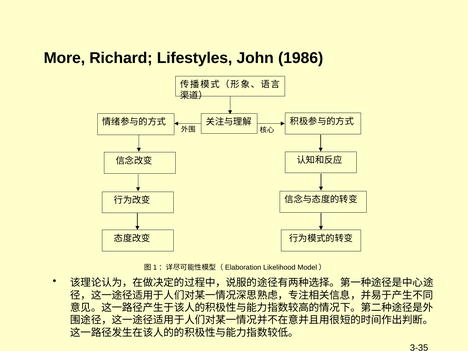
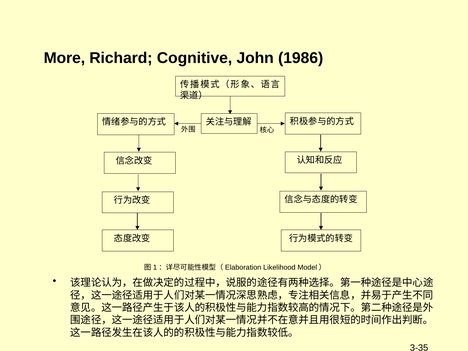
Lifestyles: Lifestyles -> Cognitive (195, 58)
